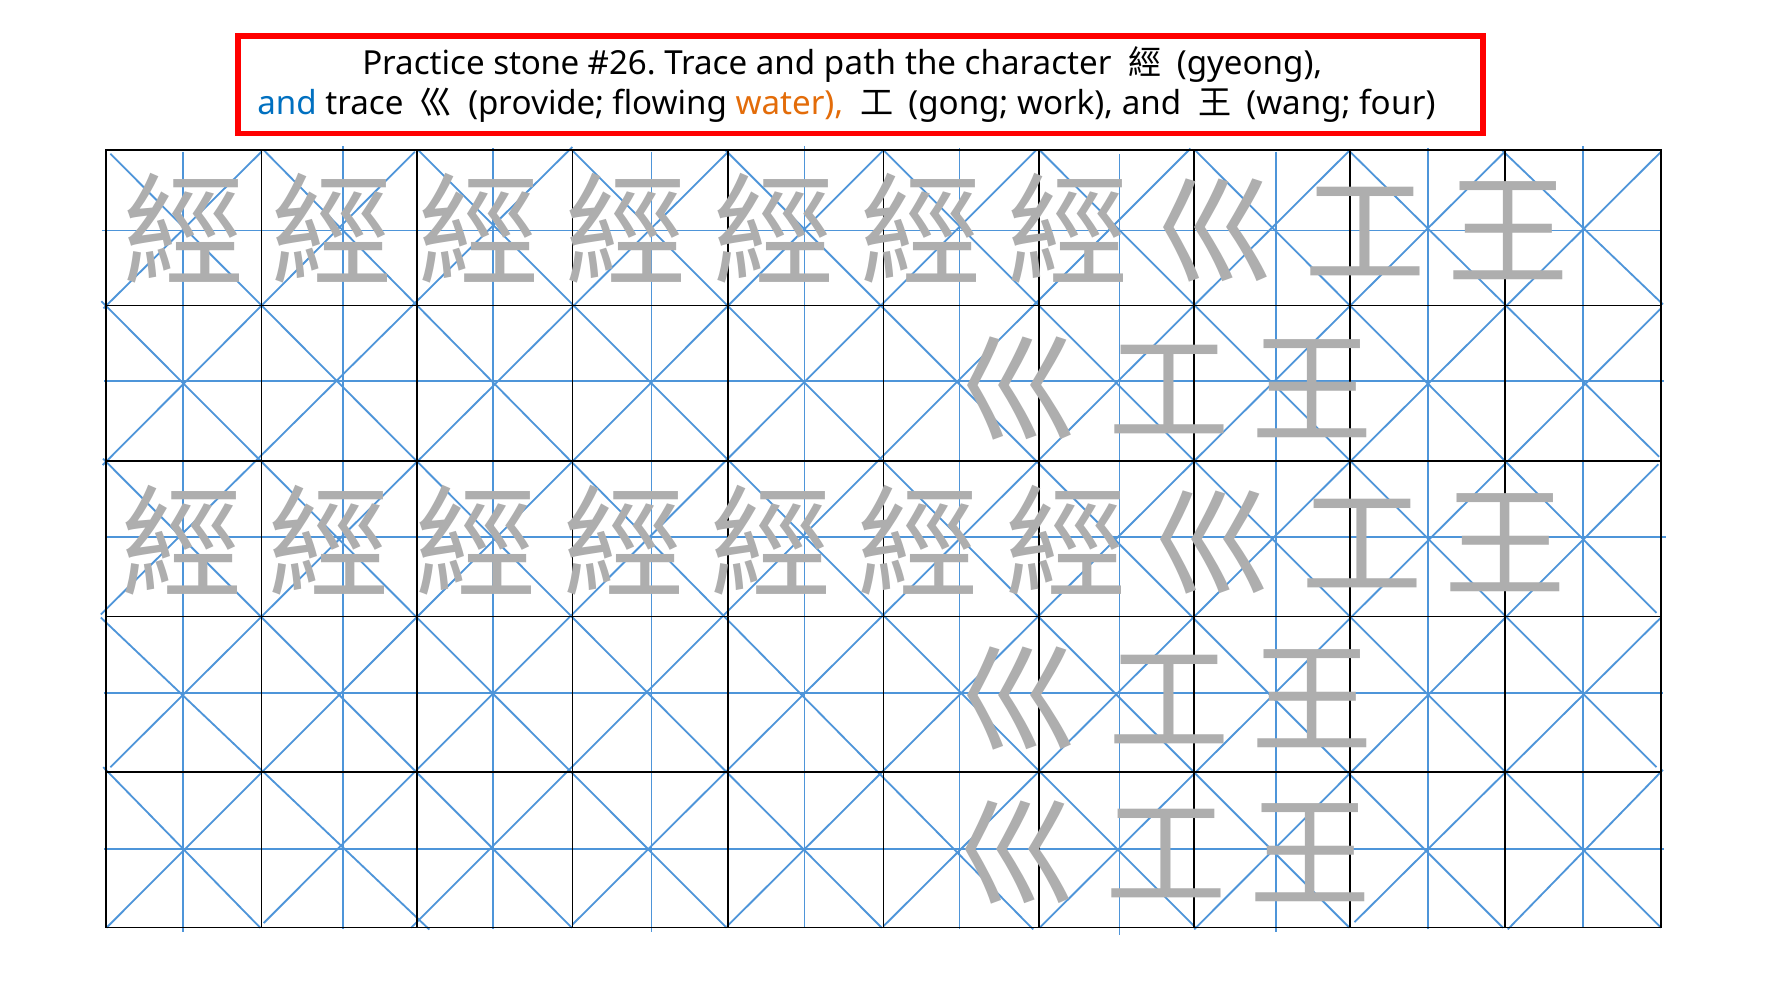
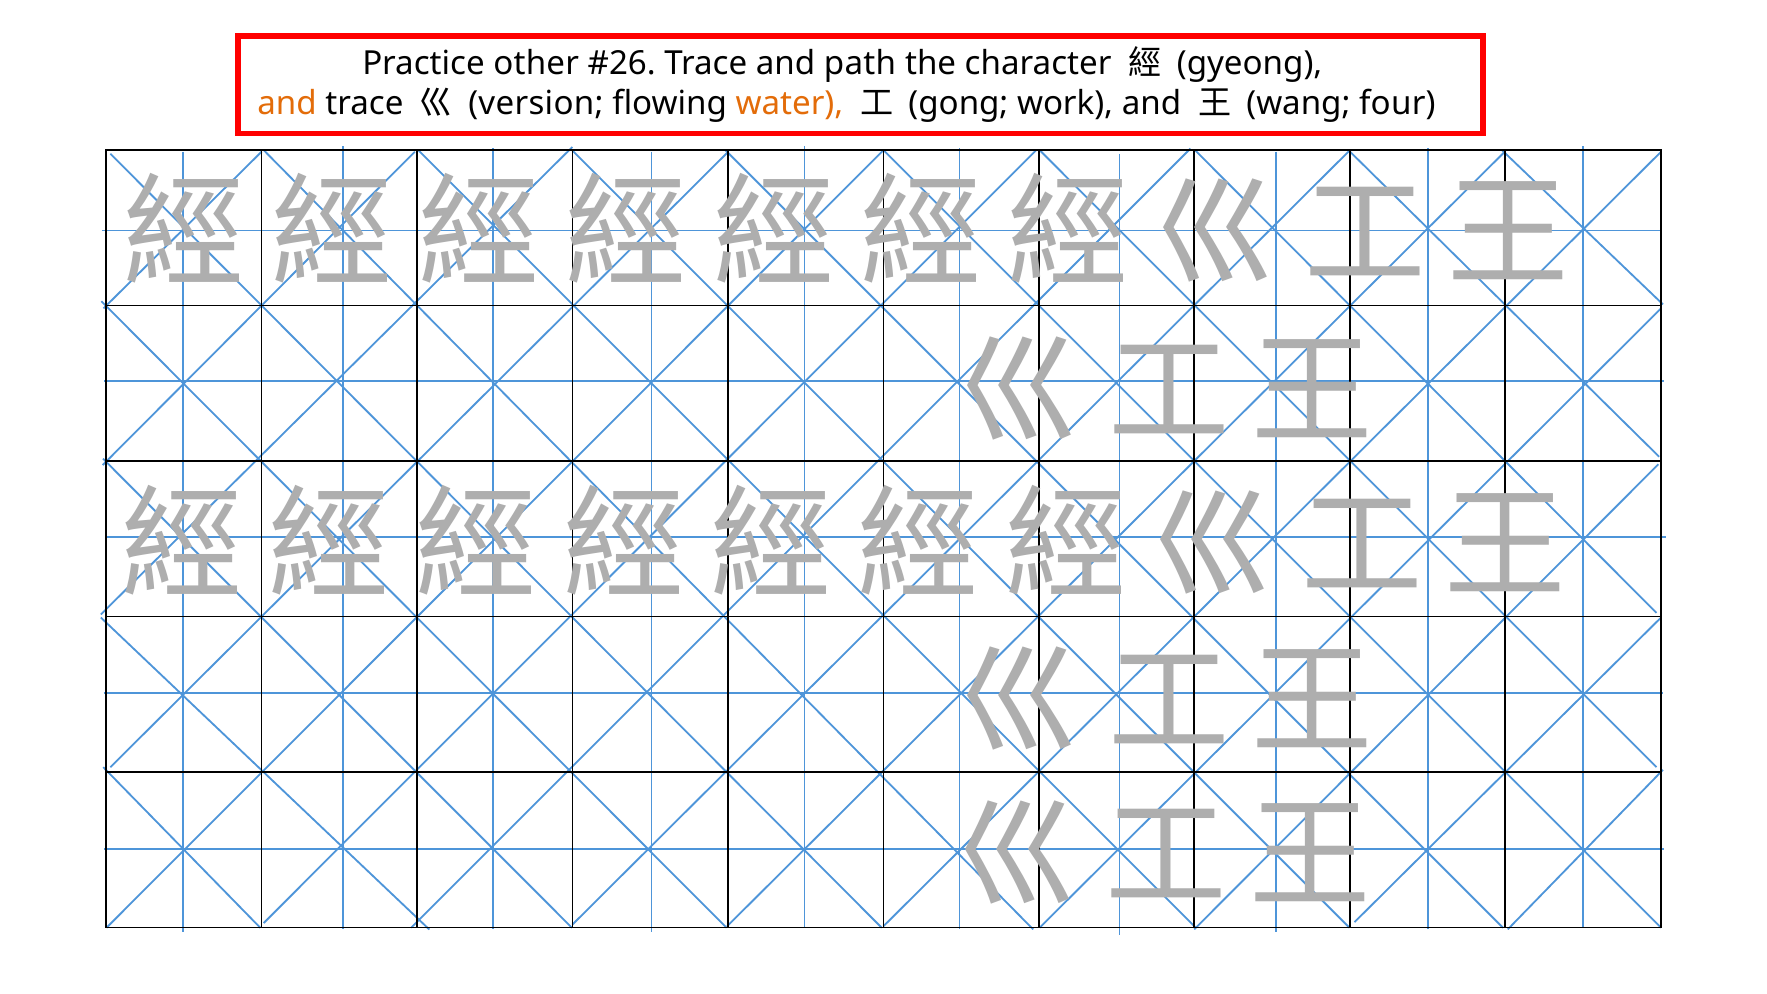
stone: stone -> other (536, 64)
and colour: blue -> orange (287, 103)
provide: provide -> version (536, 103)
